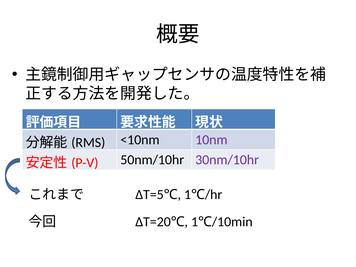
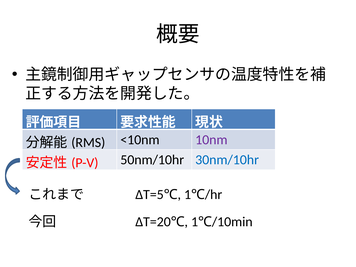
30nm/10hr colour: purple -> blue (227, 160)
